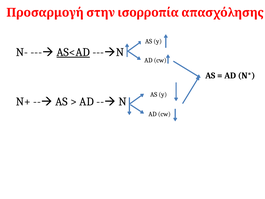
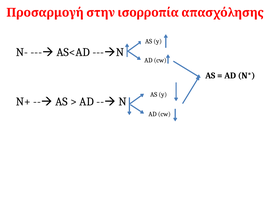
AS<AD underline: present -> none (73, 52)
